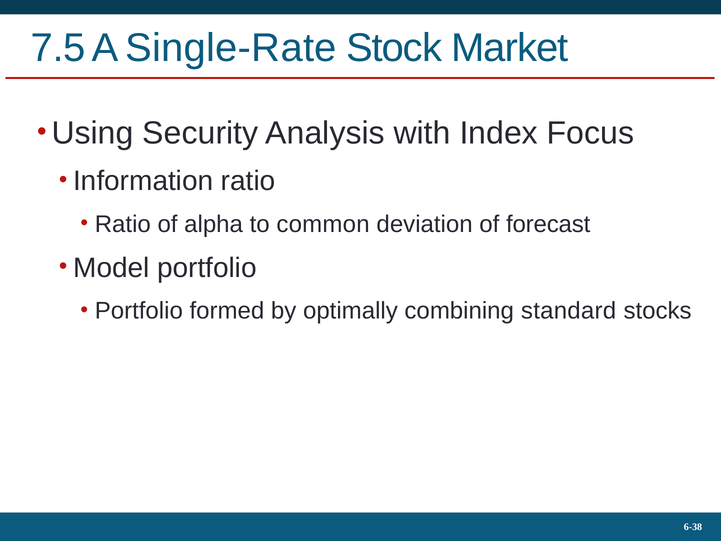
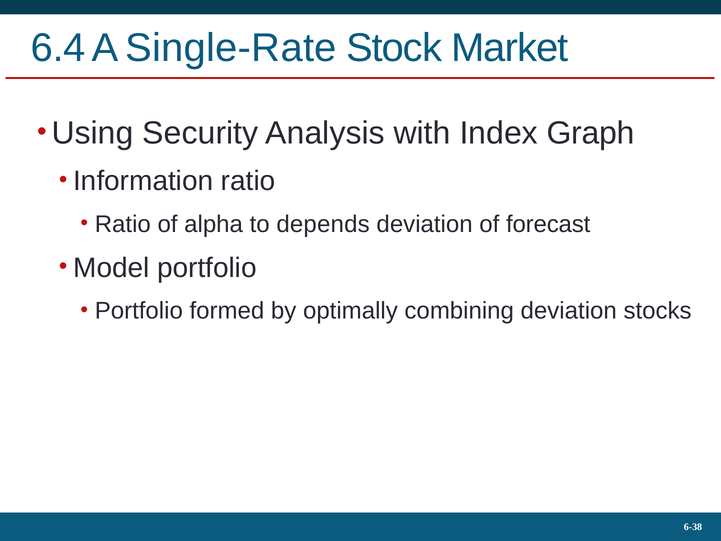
7.5: 7.5 -> 6.4 (58, 48)
Focus: Focus -> Graph (591, 133)
common: common -> depends (323, 224)
combining standard: standard -> deviation (569, 311)
